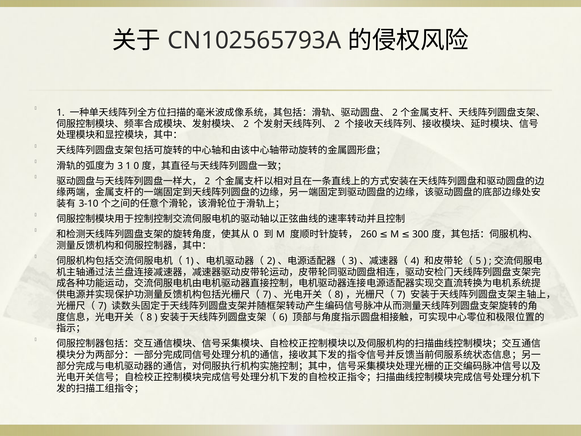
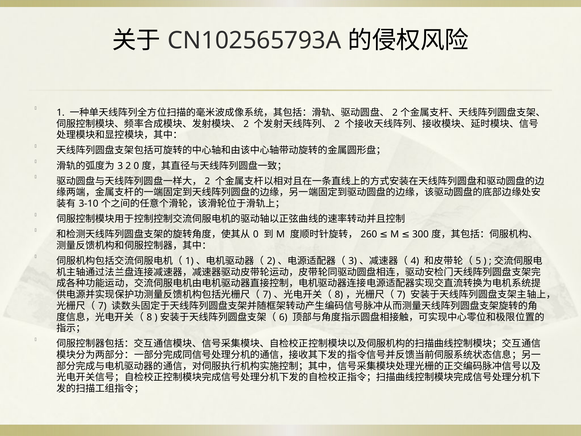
1: 1 -> 2 (128, 166)
